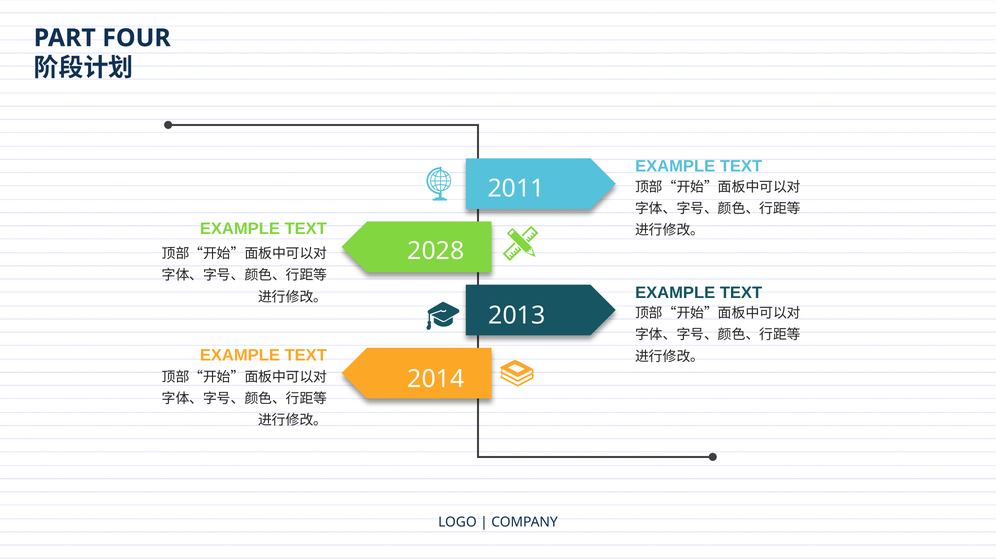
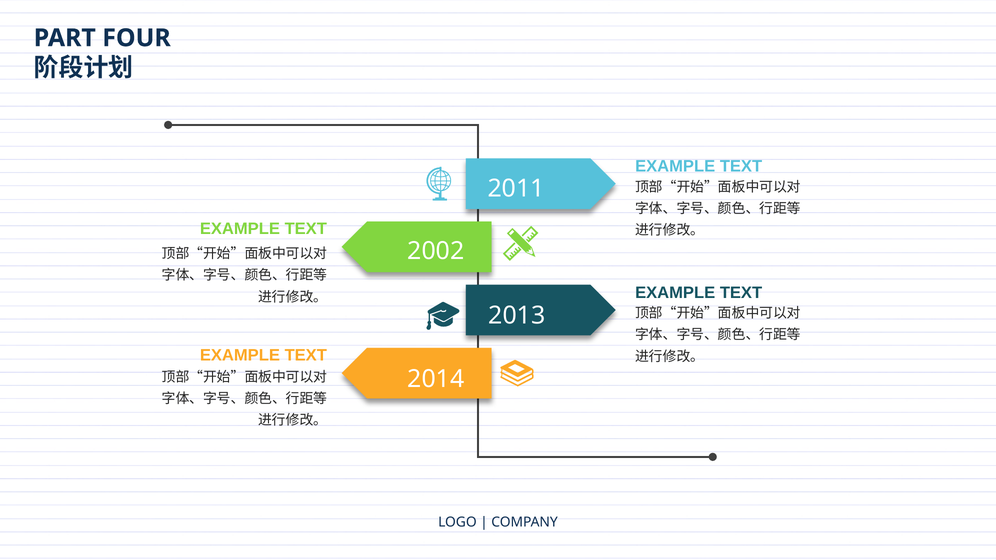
2028: 2028 -> 2002 (436, 251)
